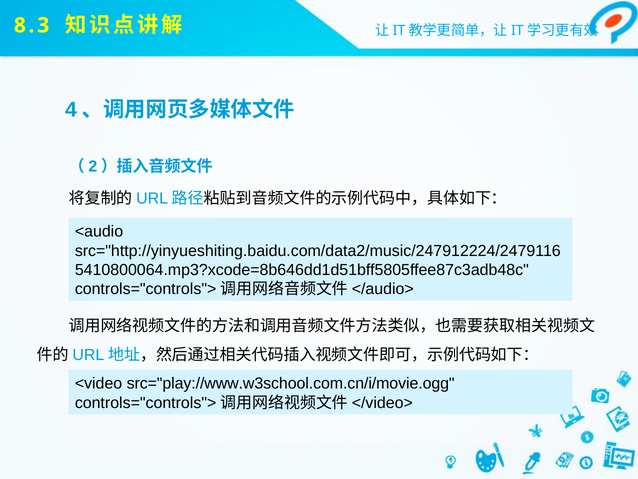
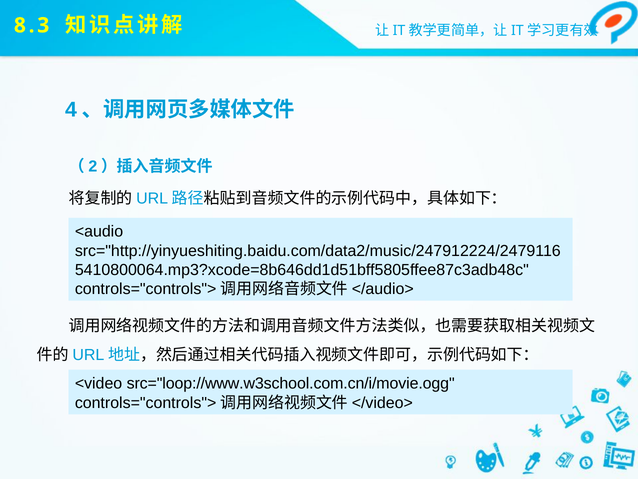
src="play://www.w3school.com.cn/i/movie.ogg: src="play://www.w3school.com.cn/i/movie.ogg -> src="loop://www.w3school.com.cn/i/movie.ogg (291, 383)
